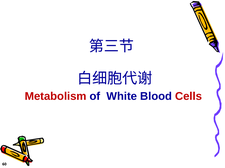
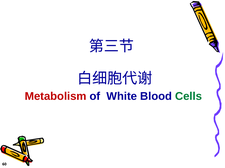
Cells colour: red -> green (189, 97)
